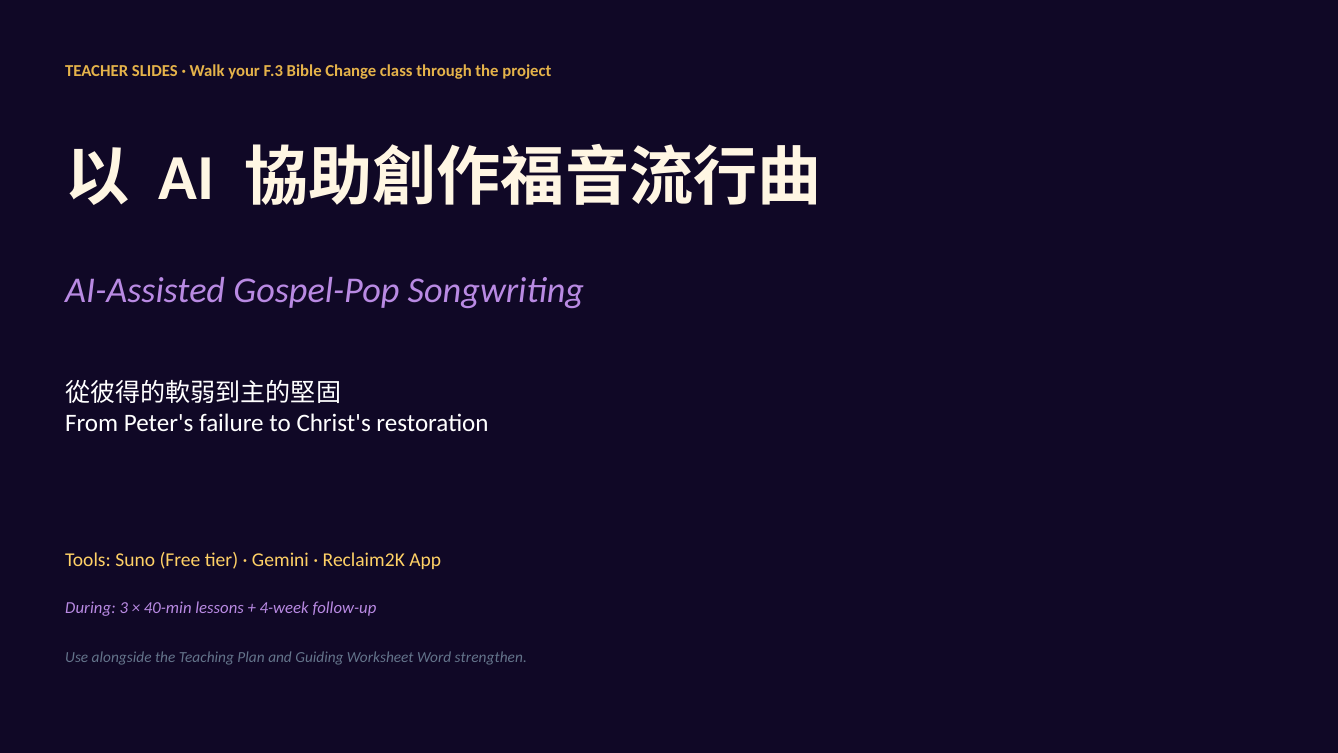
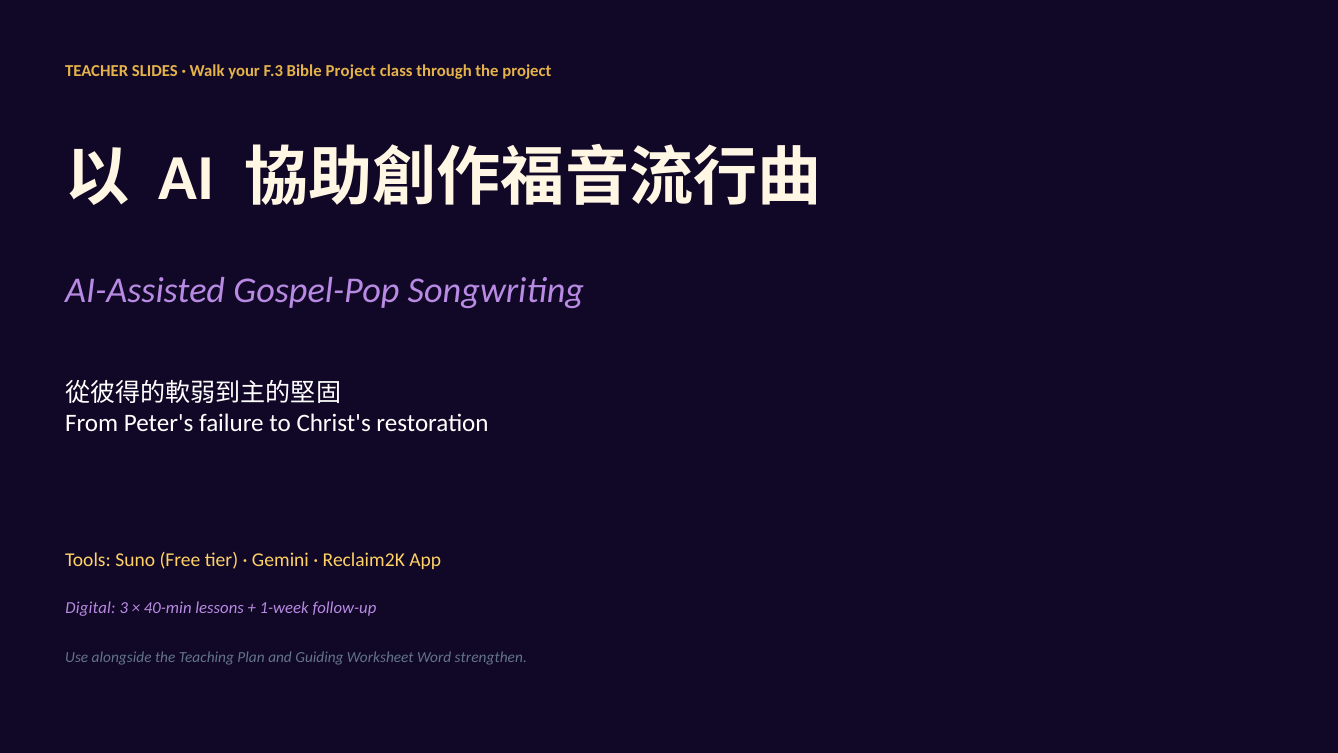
Bible Change: Change -> Project (351, 71)
During: During -> Digital (90, 608)
4-week: 4-week -> 1-week (284, 608)
